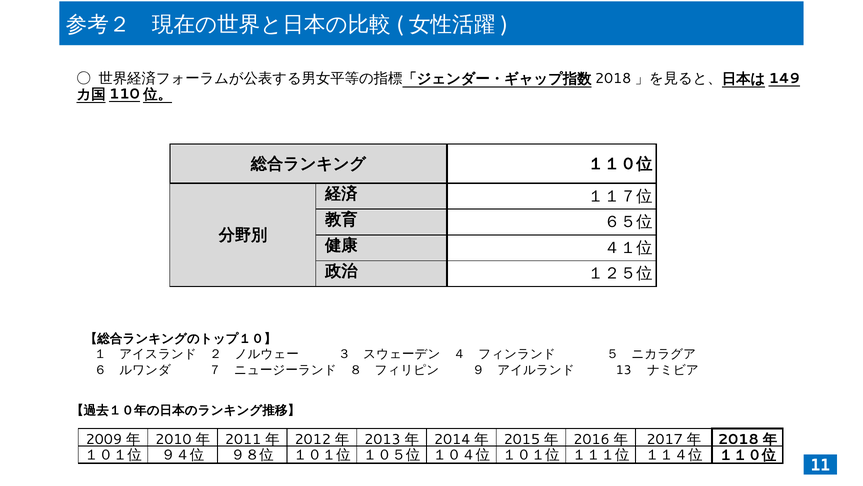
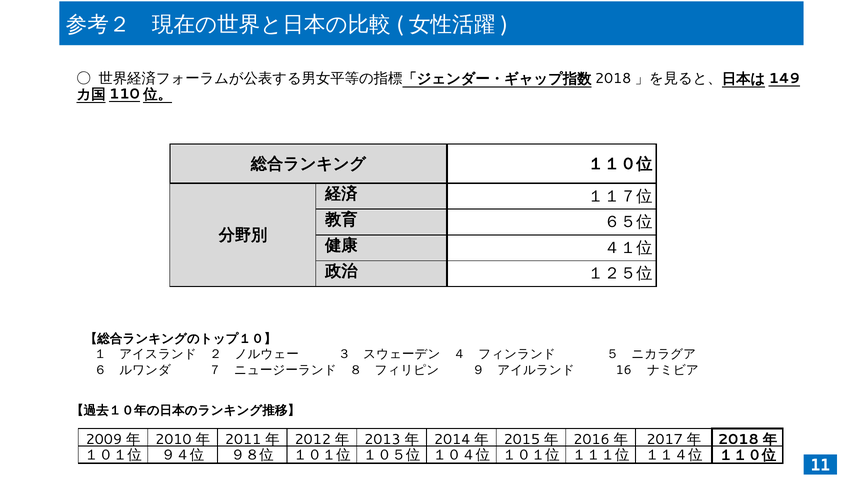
13: 13 -> 16 (624, 369)
